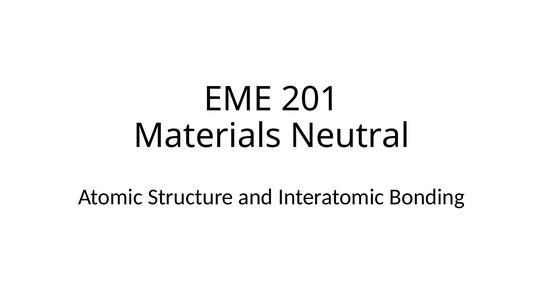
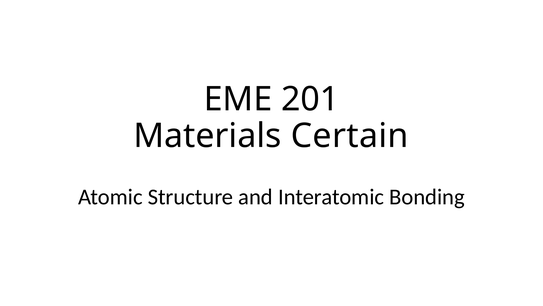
Neutral: Neutral -> Certain (350, 136)
